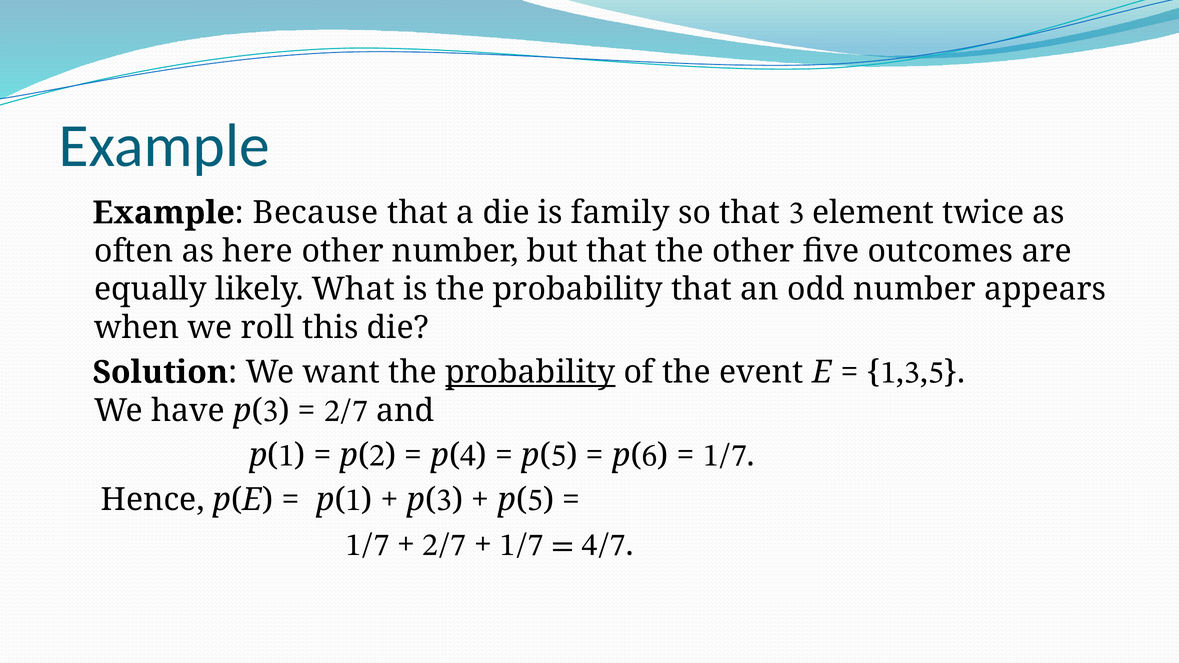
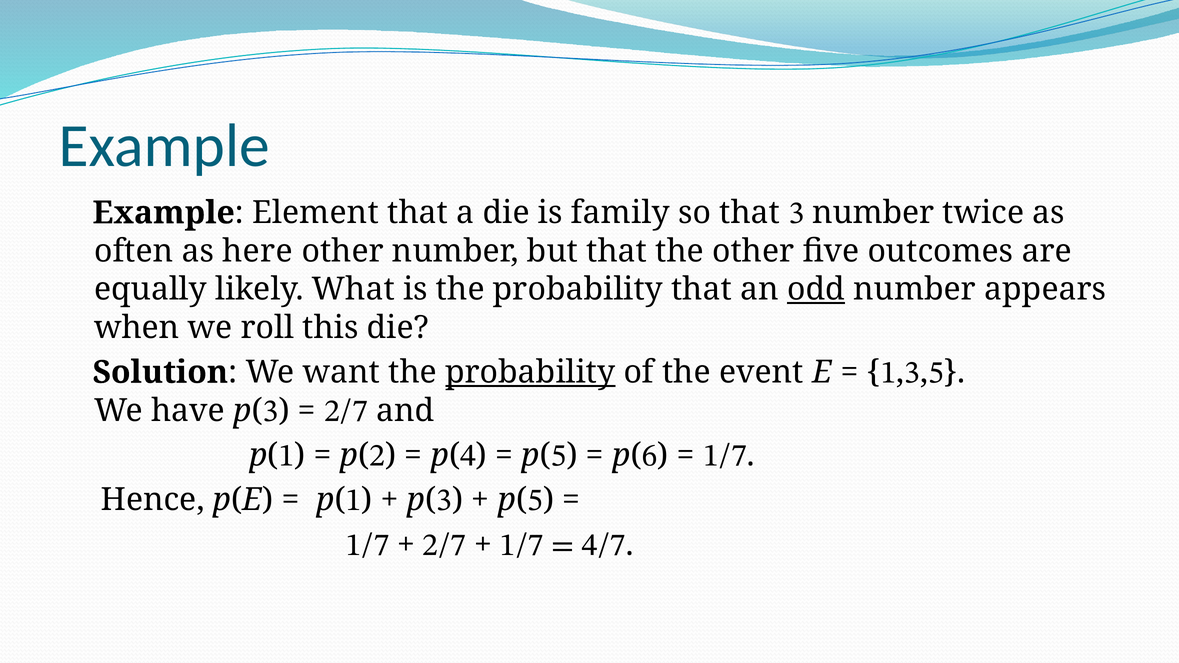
Because: Because -> Element (316, 213)
element: element -> number (873, 213)
odd underline: none -> present (816, 289)
